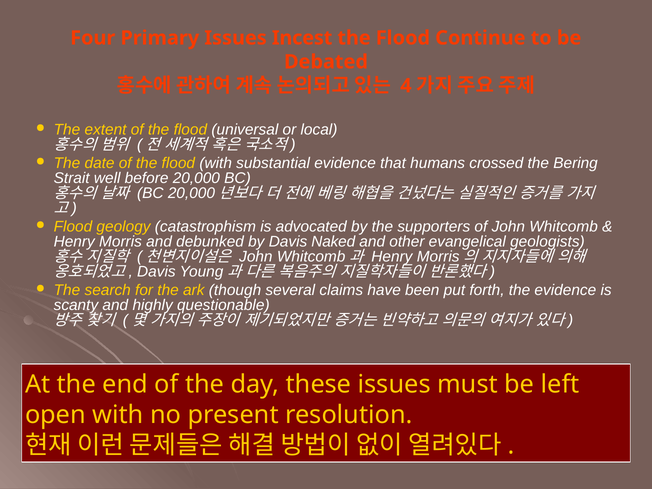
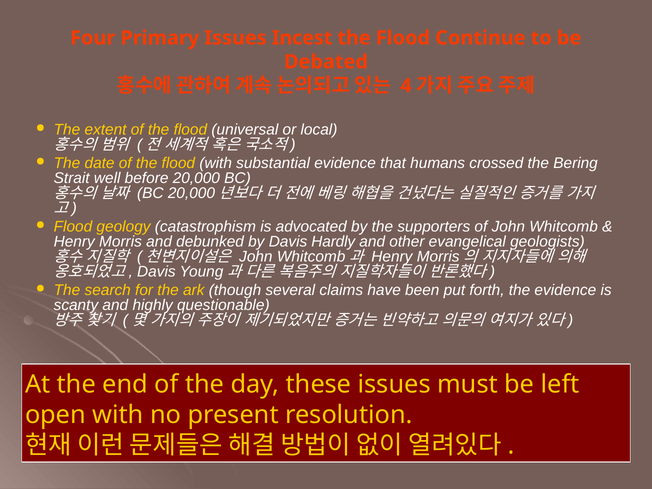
Naked: Naked -> Hardly (333, 242)
